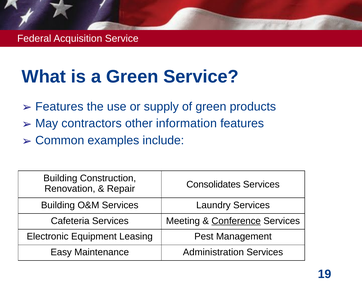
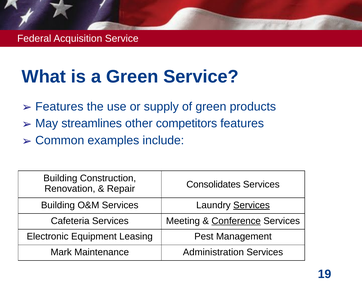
contractors: contractors -> streamlines (92, 123)
information: information -> competitors (187, 123)
Services underline: none -> present (252, 205)
Easy: Easy -> Mark (61, 252)
